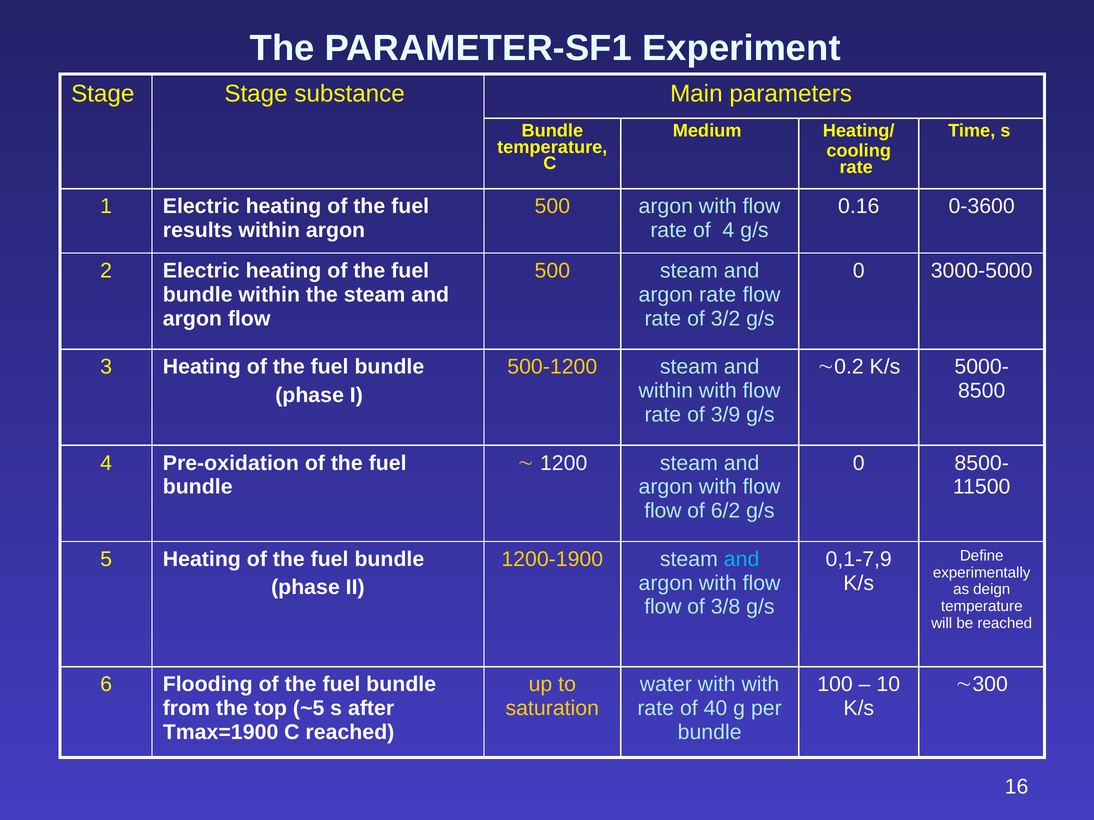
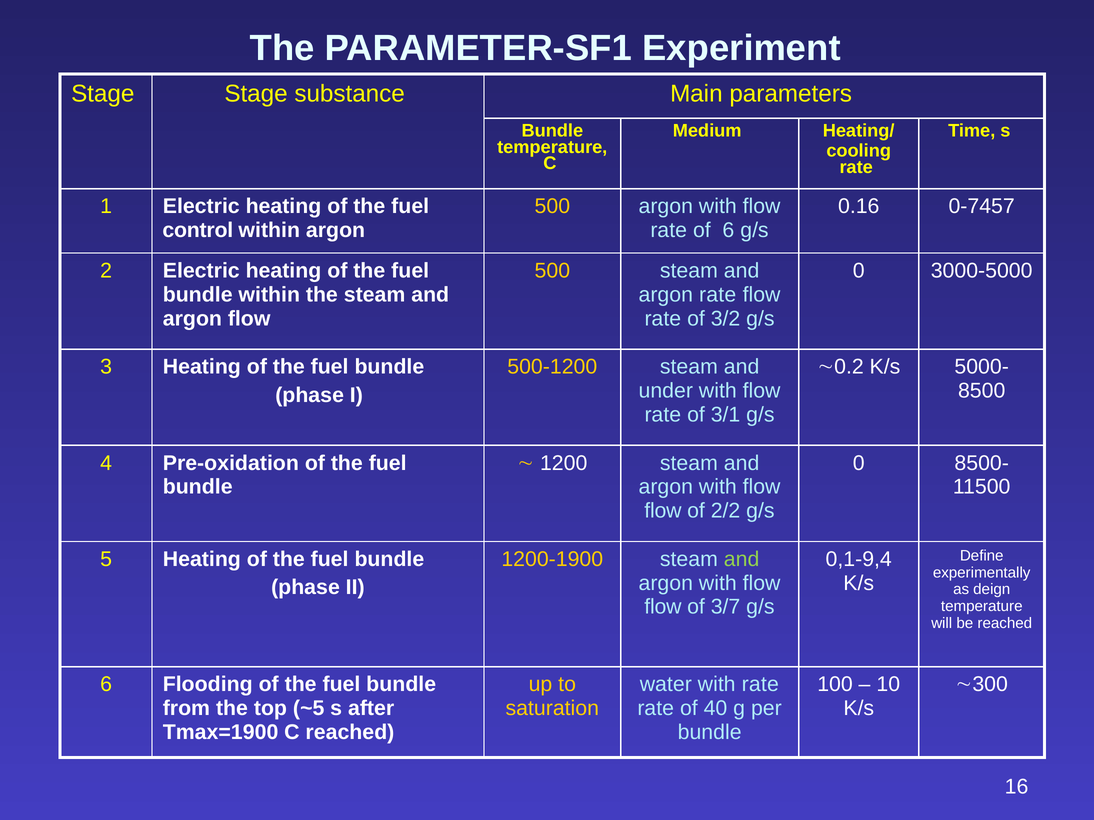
0-3600: 0-3600 -> 0-7457 (982, 207)
results: results -> control (198, 230)
of 4: 4 -> 6 (728, 230)
within: within -> under (666, 391)
3/9: 3/9 -> 3/1 (726, 415)
6/2: 6/2 -> 2/2 (726, 511)
and colour: light blue -> light green (742, 560)
0,1-7,9: 0,1-7,9 -> 0,1-9,4 (859, 560)
3/8: 3/8 -> 3/7 (726, 607)
with with: with -> rate (760, 685)
